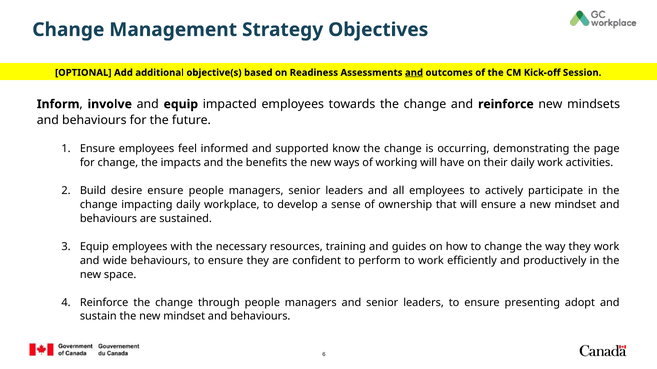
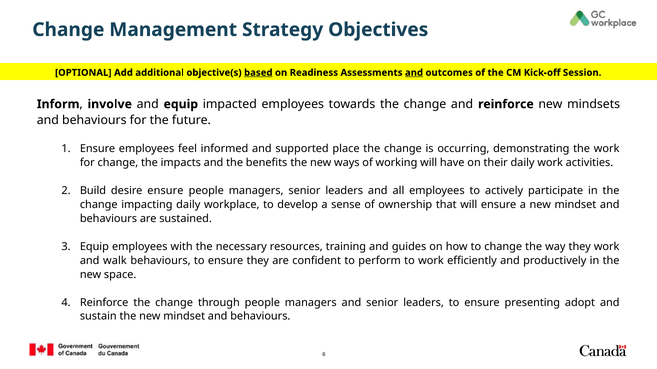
based underline: none -> present (258, 73)
know: know -> place (346, 149)
the page: page -> work (607, 149)
wide: wide -> walk (115, 261)
